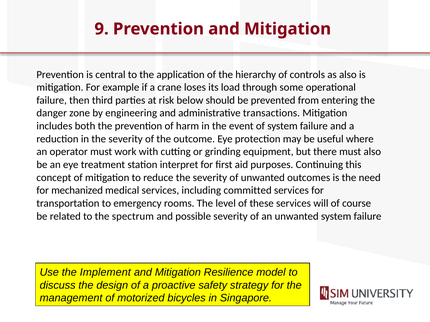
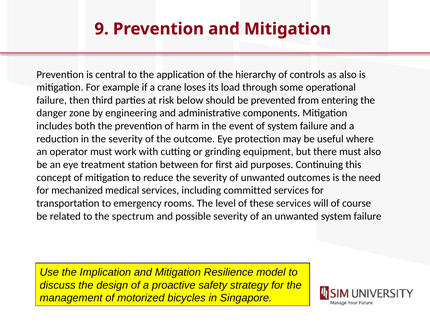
transactions: transactions -> components (271, 113)
interpret: interpret -> between (179, 165)
Implement: Implement -> Implication (105, 273)
